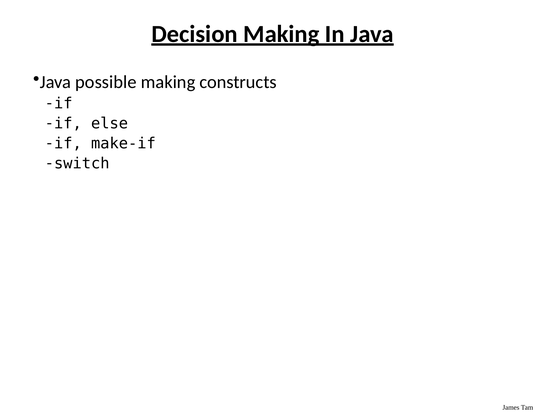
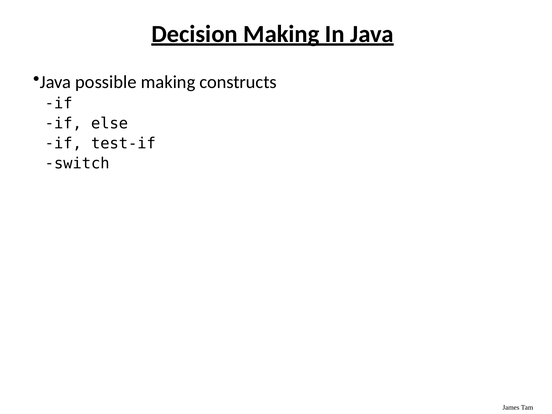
make-if: make-if -> test-if (123, 143)
